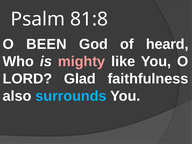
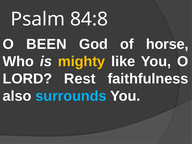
81:8: 81:8 -> 84:8 (89, 19)
heard: heard -> horse (167, 44)
mighty colour: pink -> yellow (82, 61)
Glad: Glad -> Rest (80, 79)
